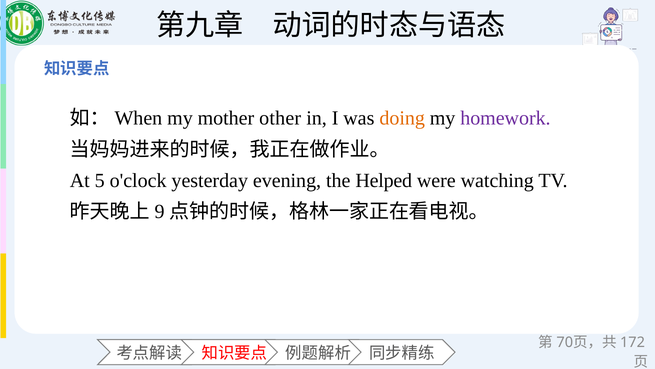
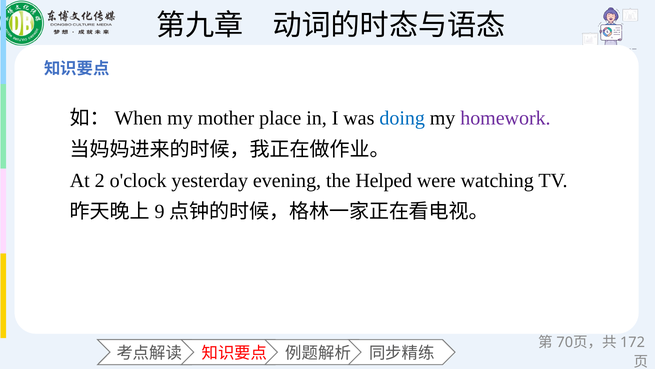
other: other -> place (280, 118)
doing colour: orange -> blue (402, 118)
5: 5 -> 2 (100, 180)
